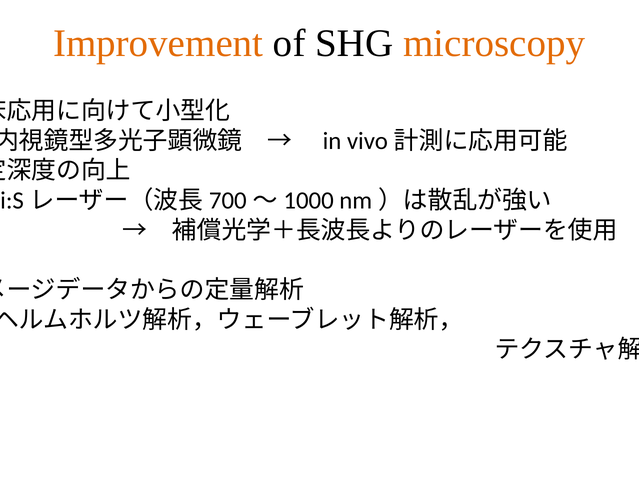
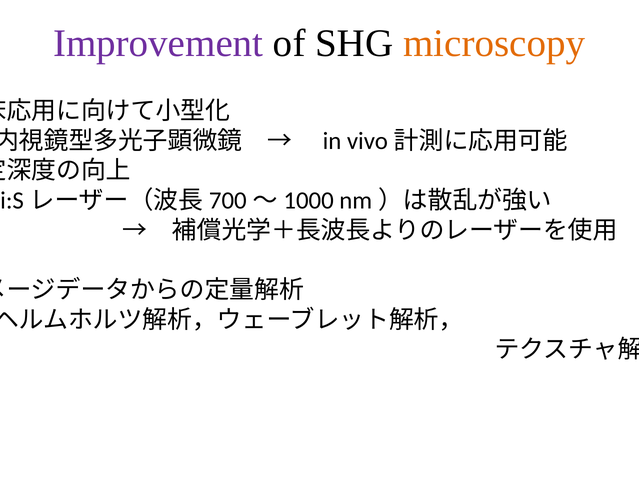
Improvement colour: orange -> purple (158, 43)
